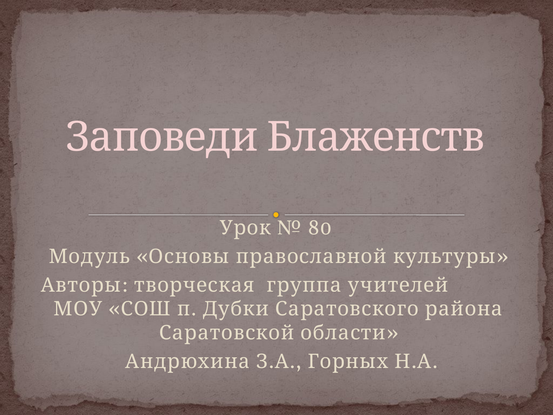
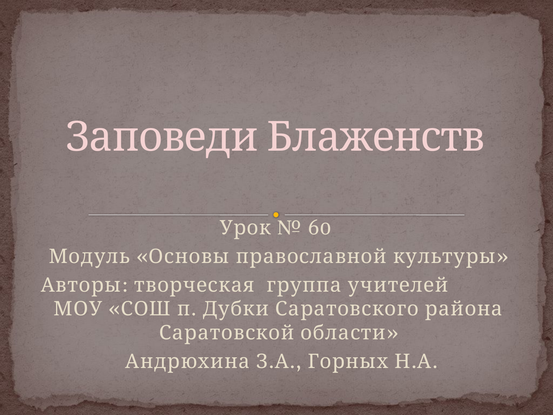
80: 80 -> 60 (320, 228)
